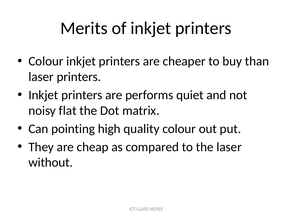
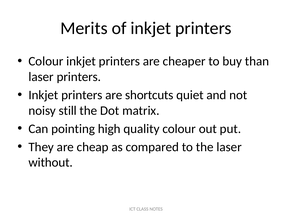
performs: performs -> shortcuts (149, 95)
flat: flat -> still (68, 111)
